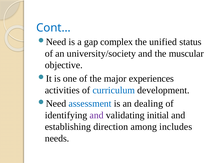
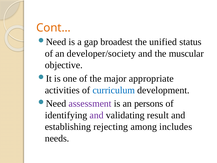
Cont… colour: blue -> orange (53, 28)
complex: complex -> broadest (117, 42)
university/society: university/society -> developer/society (101, 53)
experiences: experiences -> appropriate (151, 78)
assessment colour: blue -> purple (90, 103)
dealing: dealing -> persons (149, 103)
initial: initial -> result (158, 115)
direction: direction -> rejecting (111, 127)
